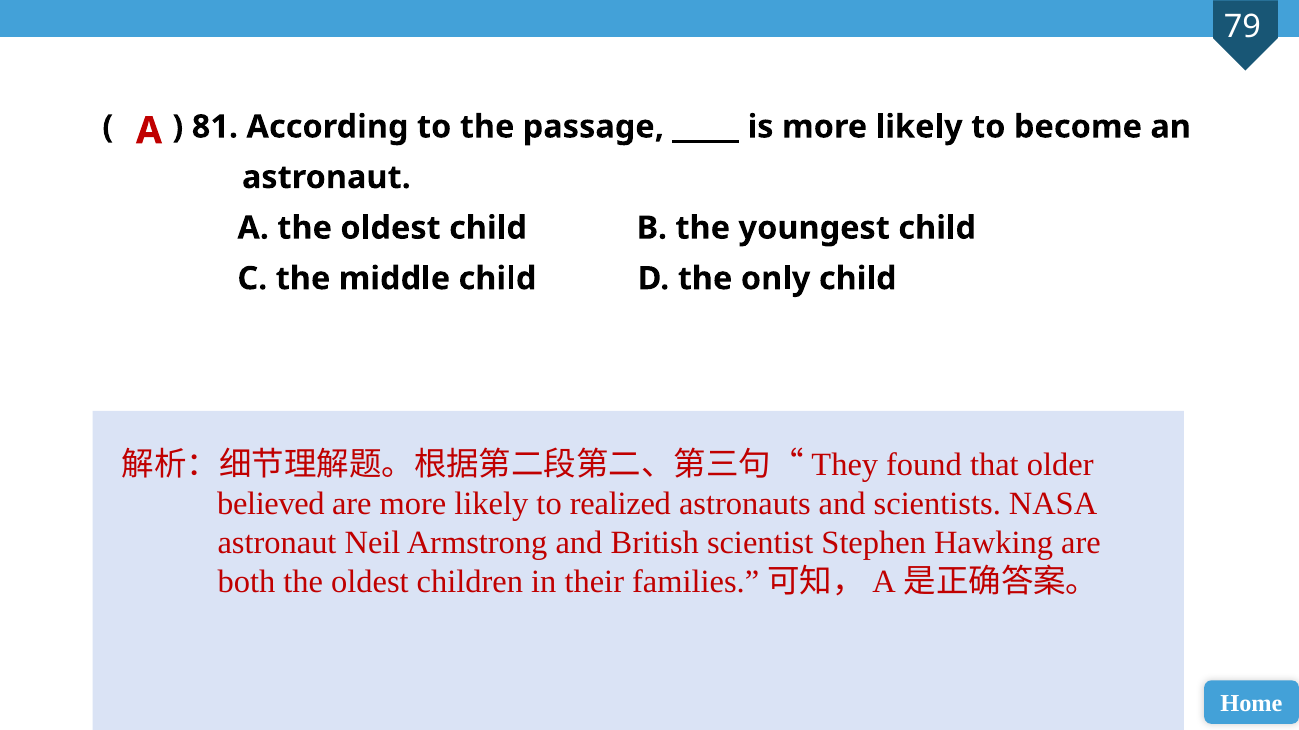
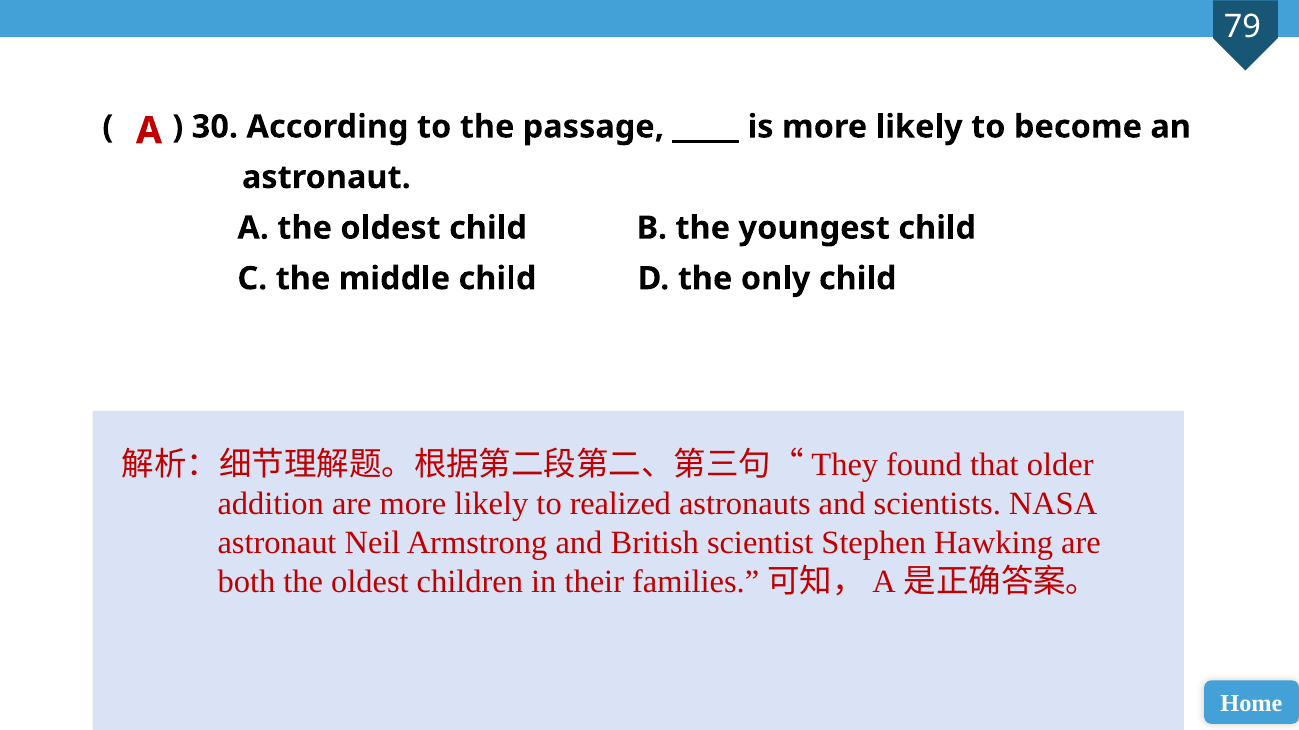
81: 81 -> 30 (215, 127)
believed: believed -> addition (271, 504)
